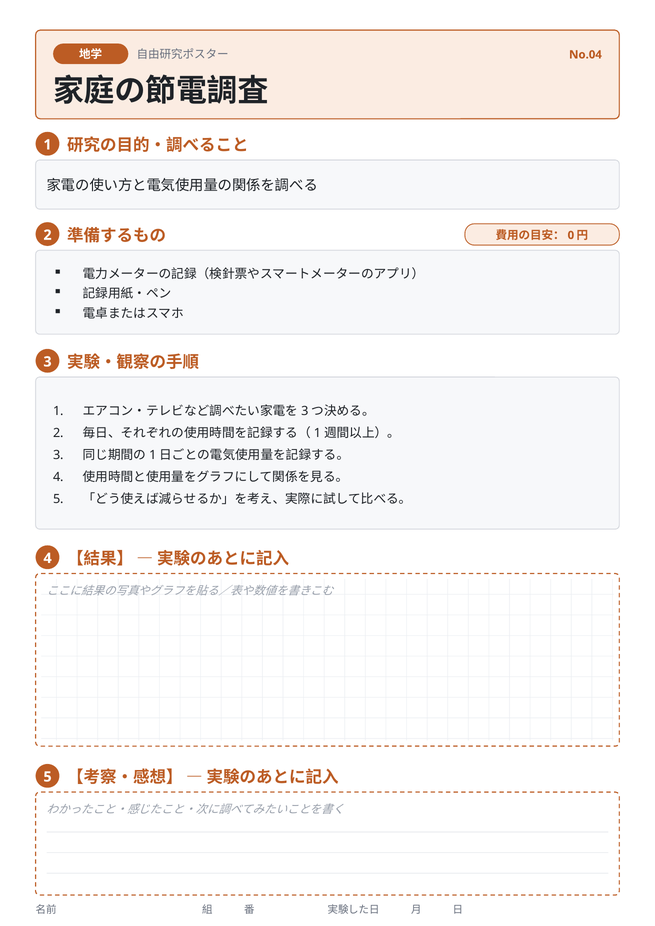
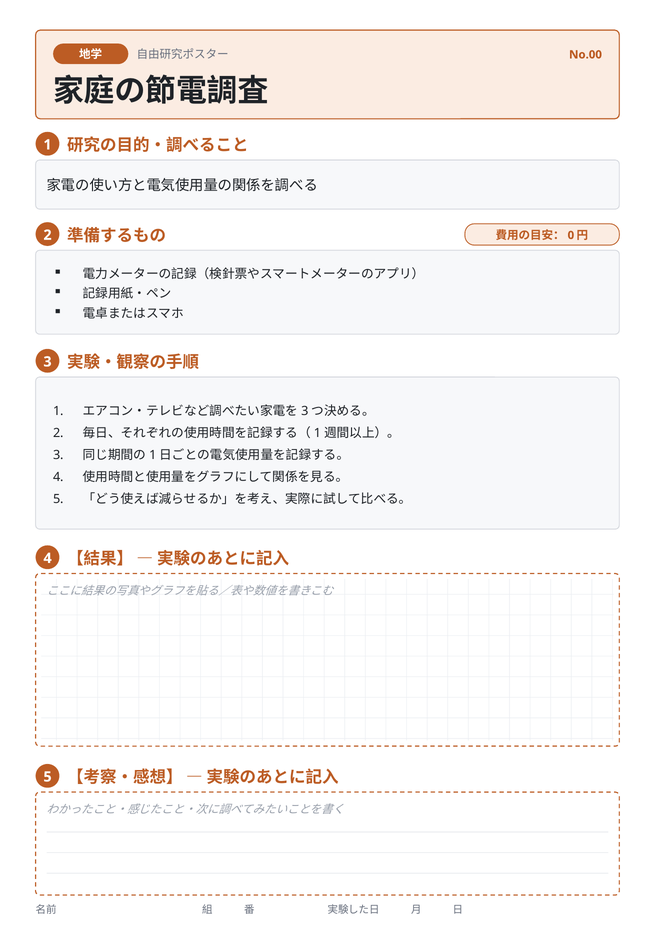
No.04: No.04 -> No.00 (585, 55)
